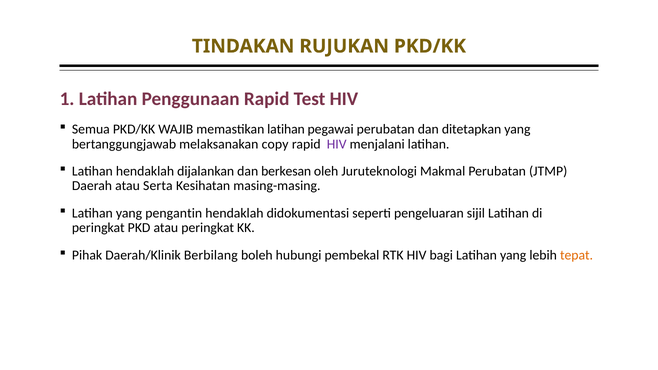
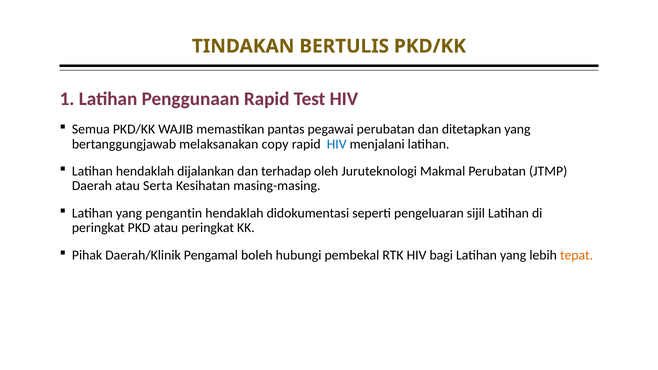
RUJUKAN: RUJUKAN -> BERTULIS (344, 46)
memastikan latihan: latihan -> pantas (286, 129)
HIV colour: purple -> blue (337, 144)
berkesan: berkesan -> terhadap (286, 171)
Berbilang: Berbilang -> Pengamal (211, 255)
